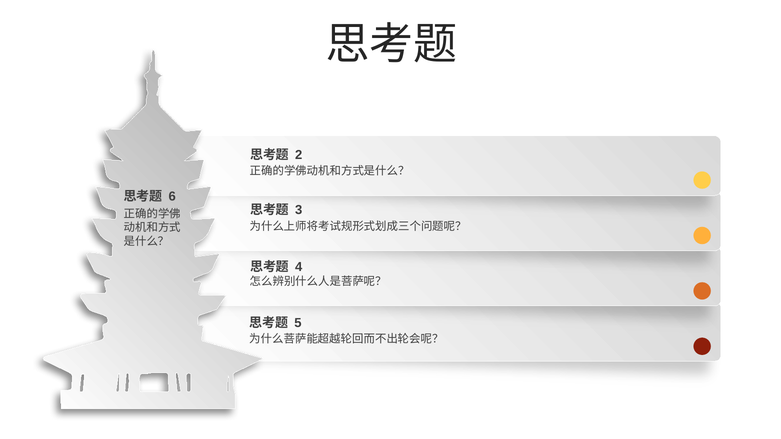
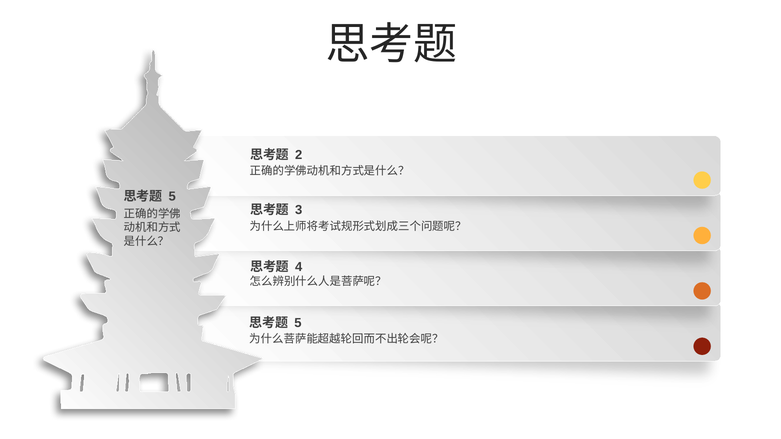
6: 6 -> 5 (172, 197)
